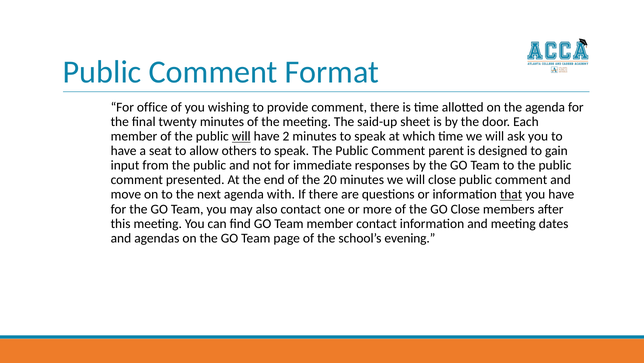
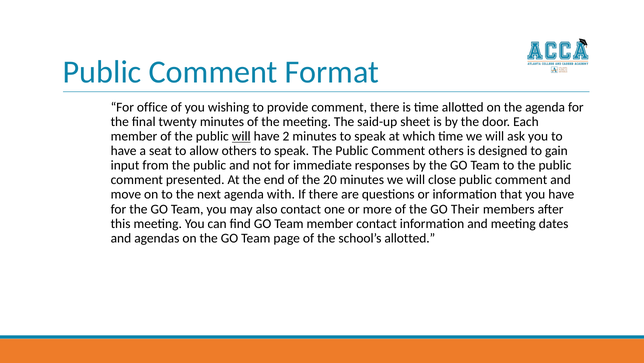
Comment parent: parent -> others (446, 151)
that underline: present -> none (511, 194)
GO Close: Close -> Their (465, 209)
school’s evening: evening -> allotted (410, 238)
